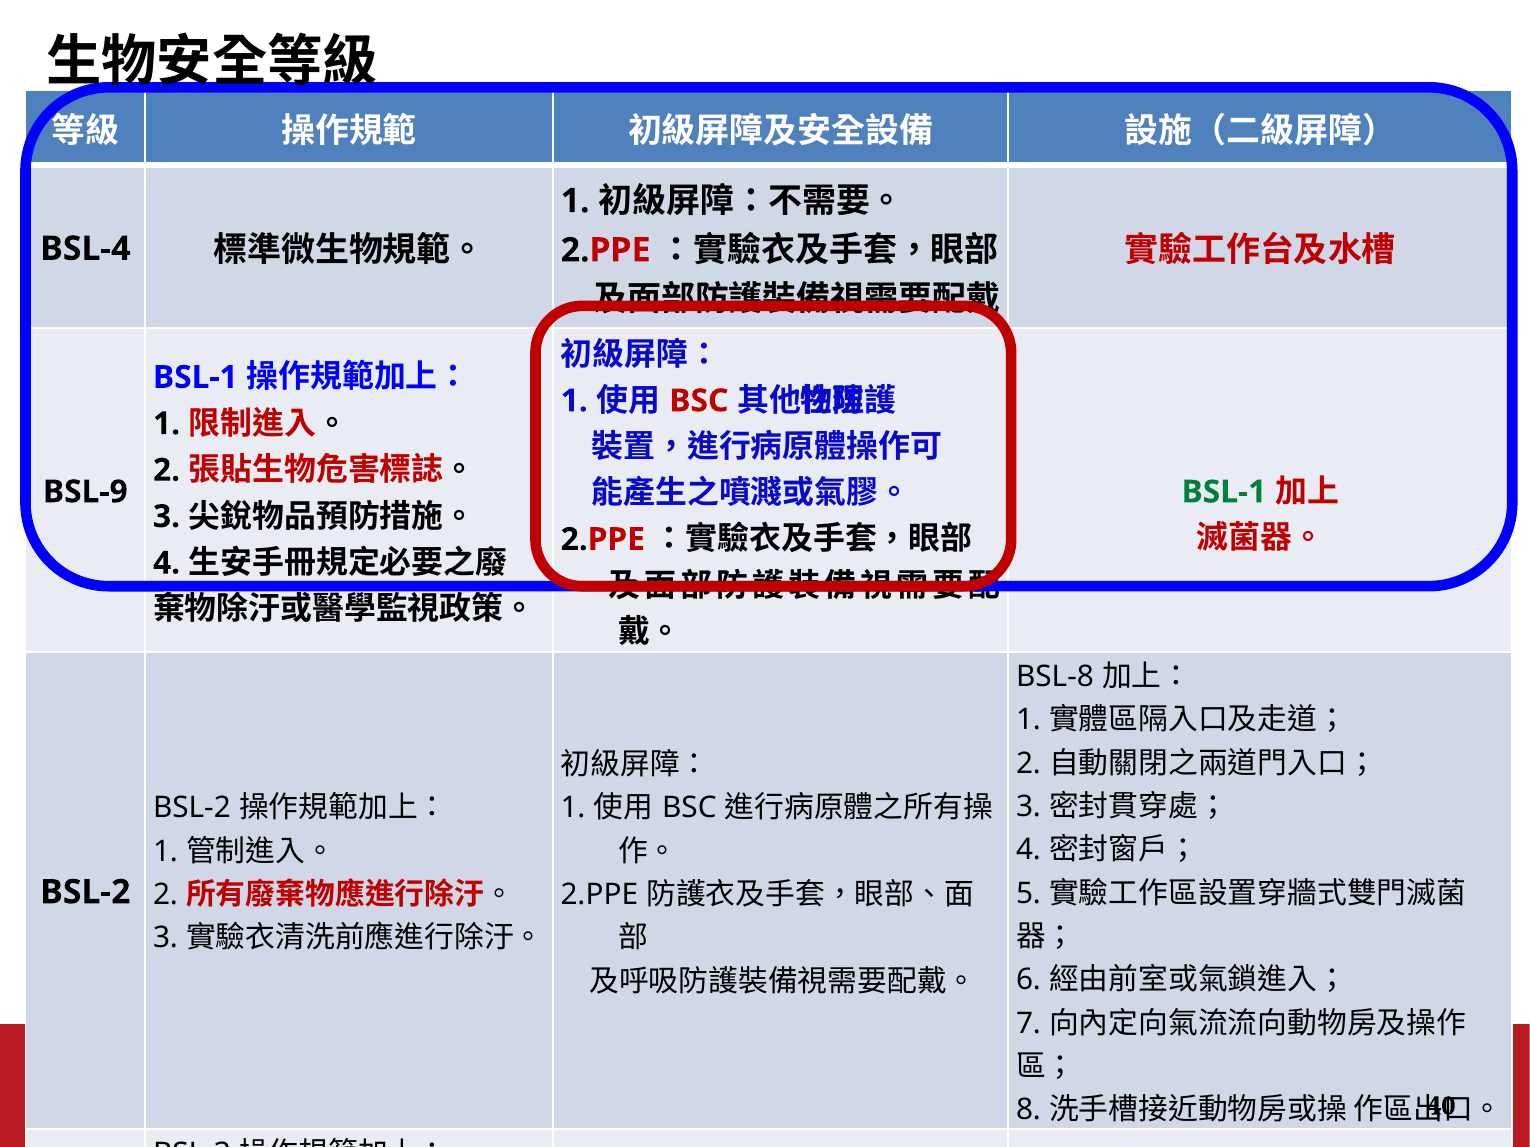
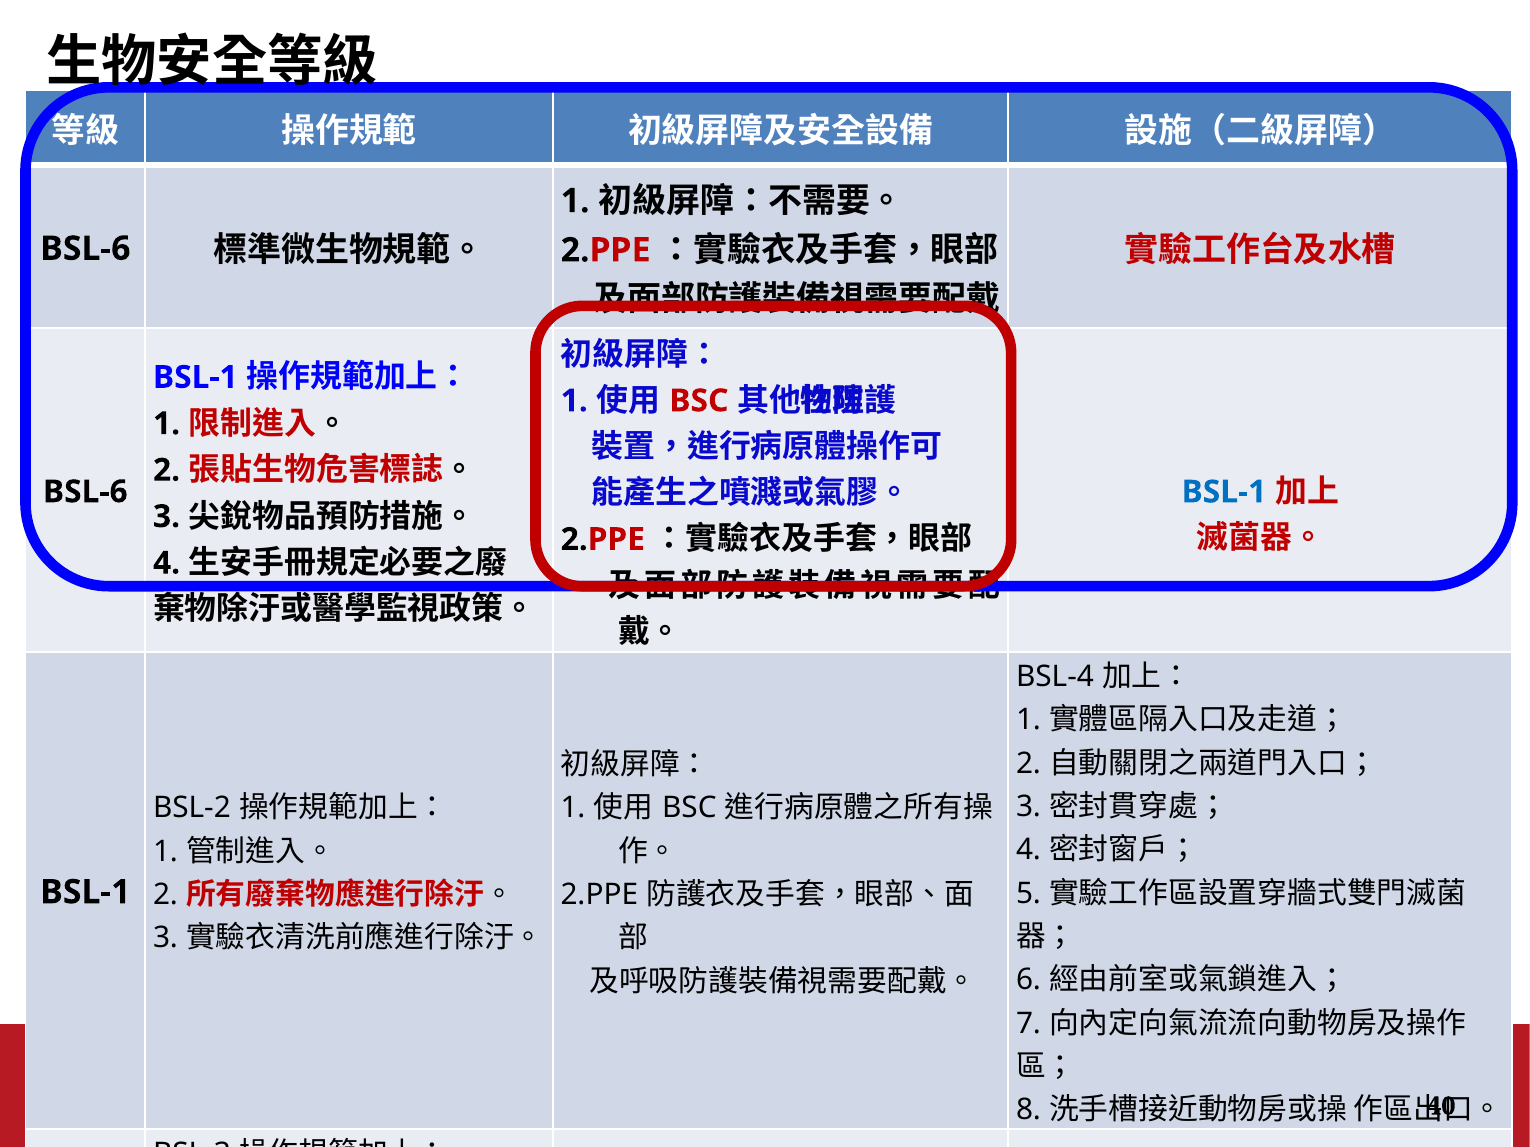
BSL-4: BSL-4 -> BSL-6 (85, 249)
BSL-9: BSL-9 -> BSL-6 (85, 492)
BSL-1 colour: green -> blue (1224, 492)
BSL-8: BSL-8 -> BSL-4 (1055, 677)
BSL-2: BSL-2 -> BSL-1 (85, 892)
